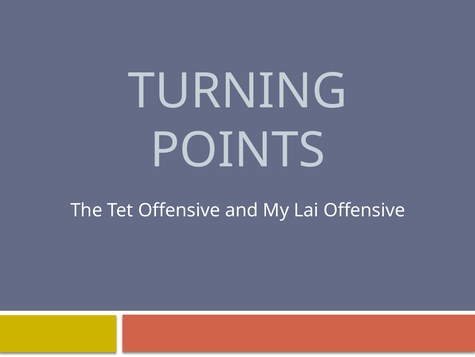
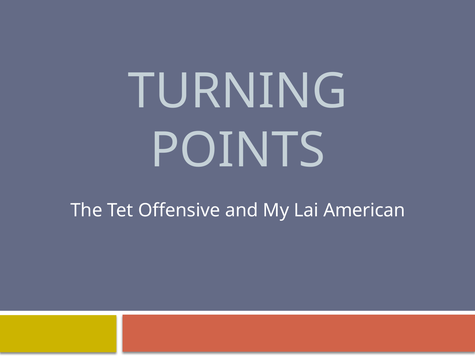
Lai Offensive: Offensive -> American (364, 210)
